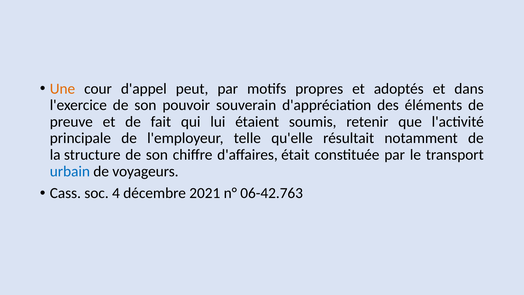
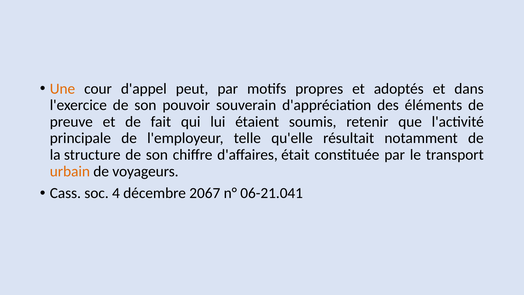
urbain colour: blue -> orange (70, 171)
2021: 2021 -> 2067 (205, 193)
06-42.763: 06-42.763 -> 06-21.041 (272, 193)
